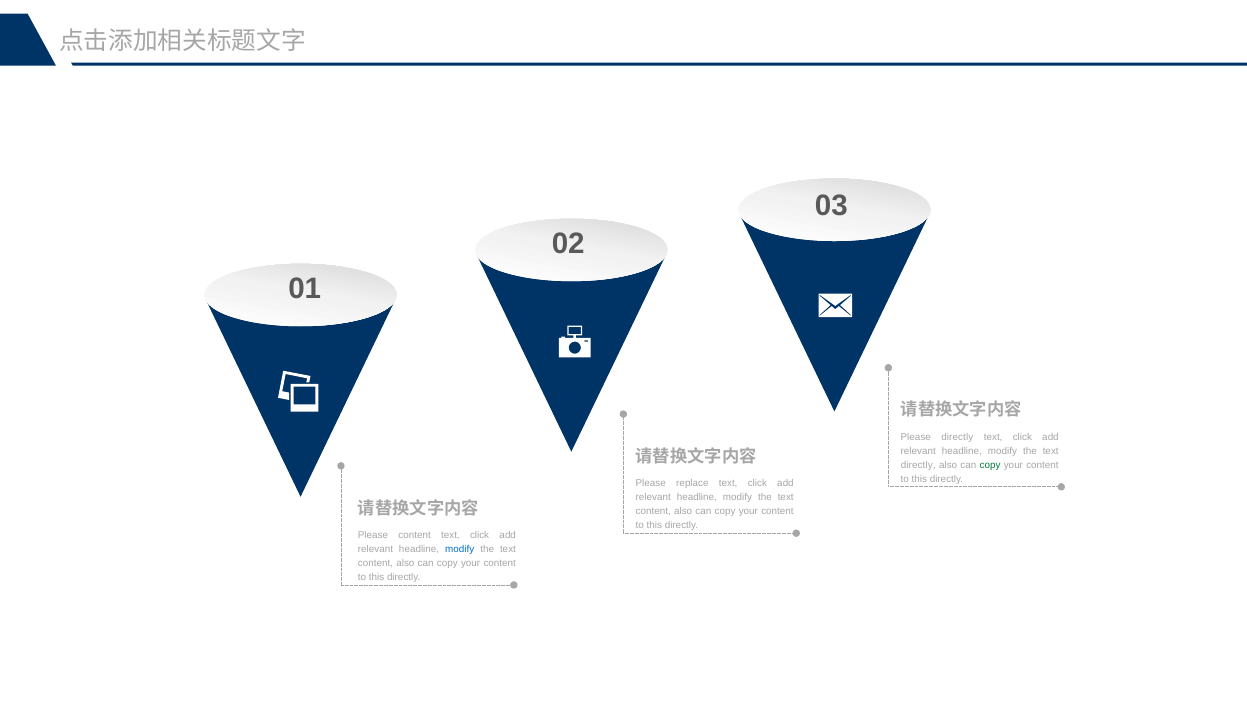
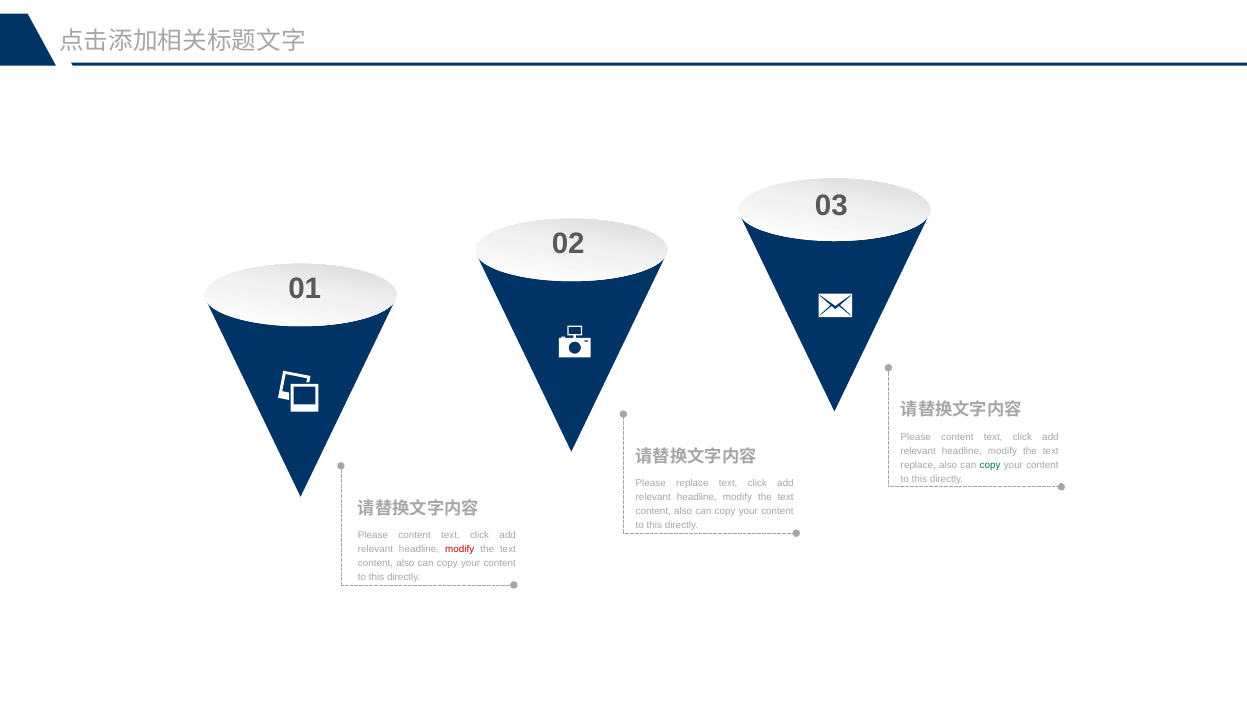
directly: directly -> content (957, 437)
directly: directly -> replace (918, 465)
modify colour: blue -> red (460, 549)
